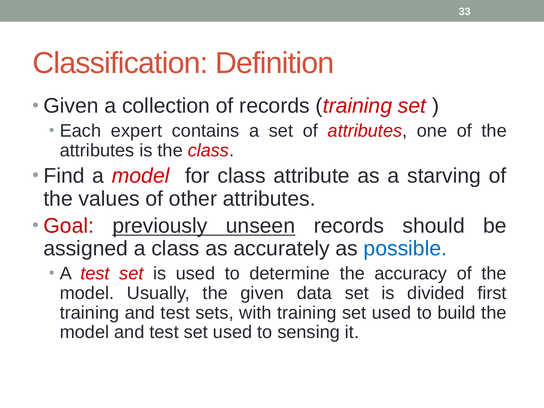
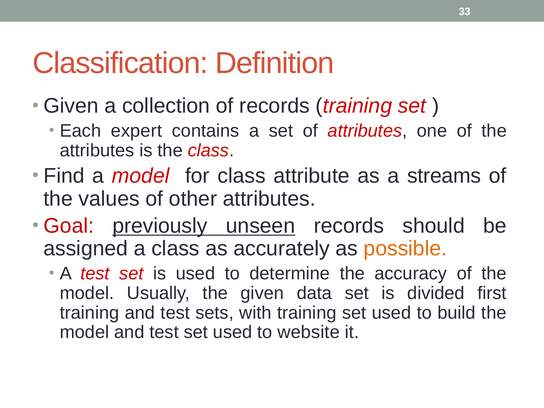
starving: starving -> streams (444, 176)
possible colour: blue -> orange (405, 249)
sensing: sensing -> website (309, 332)
